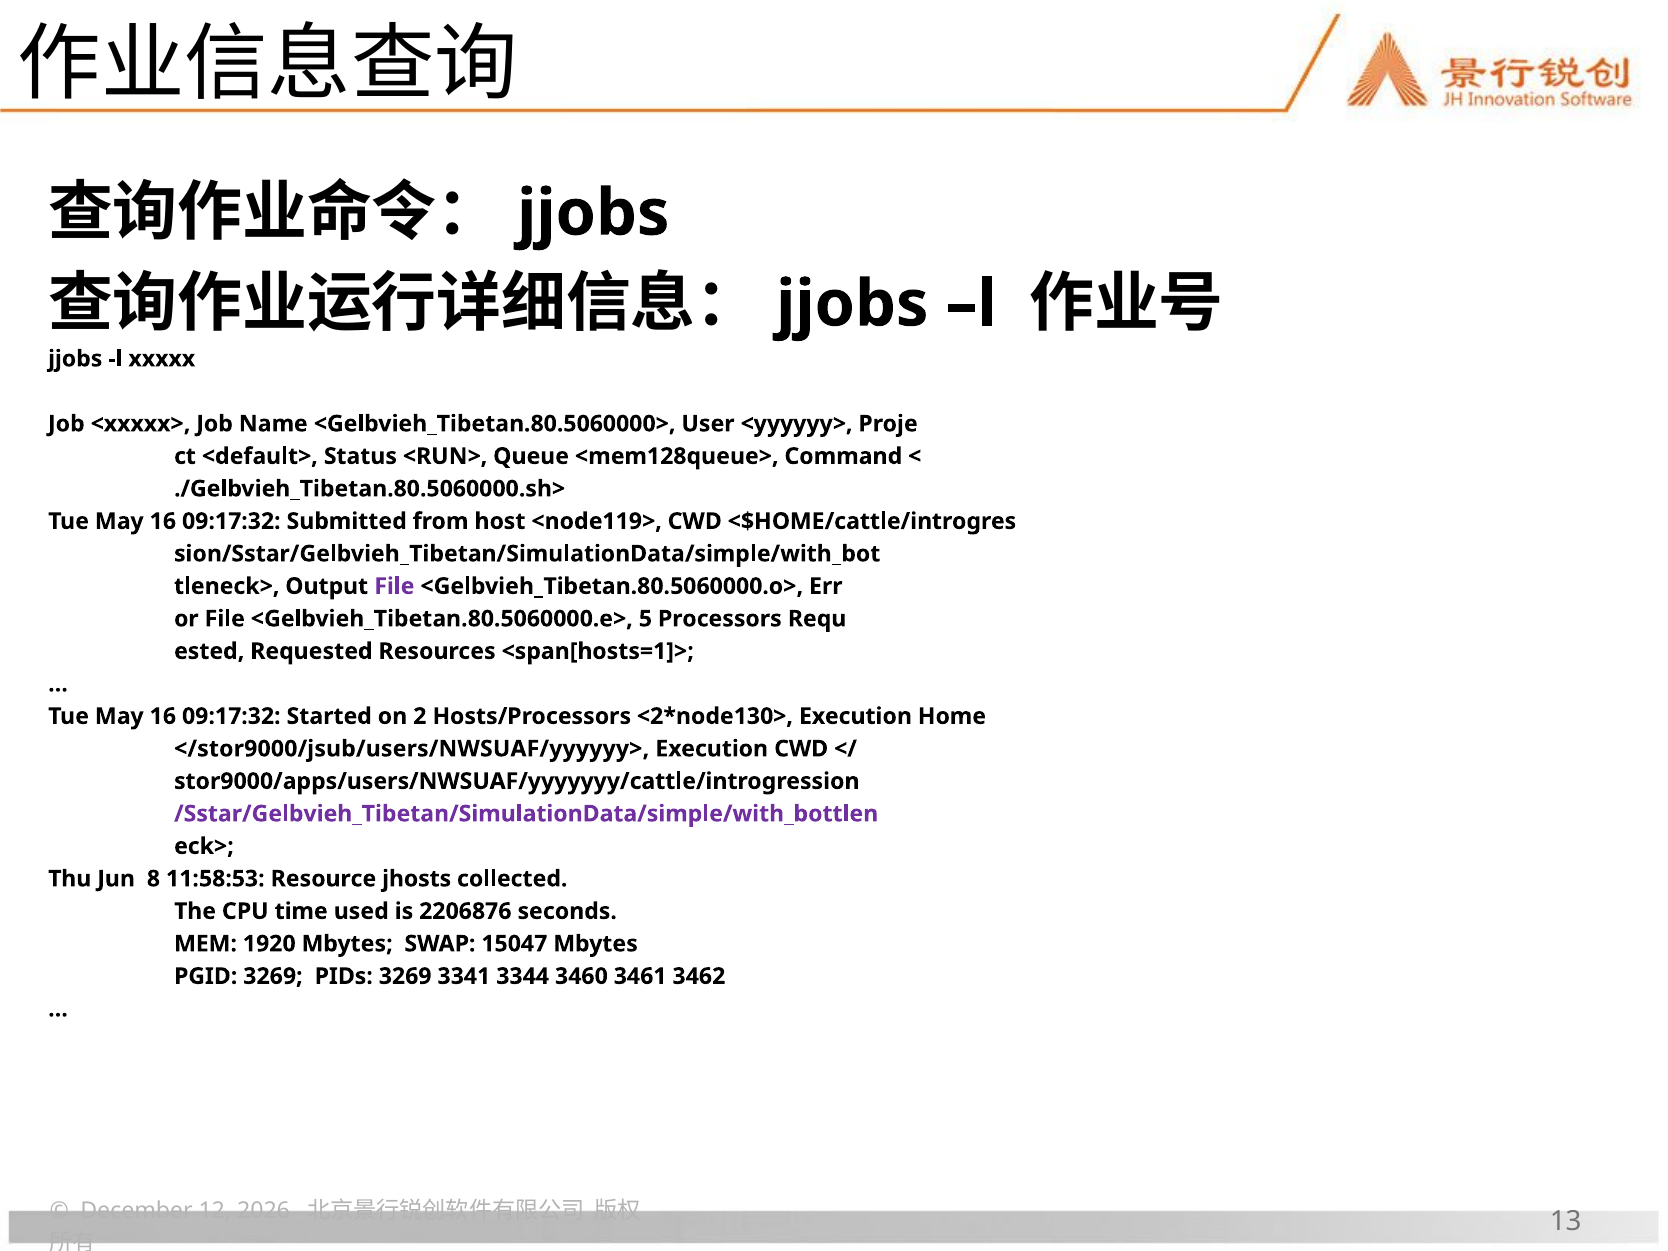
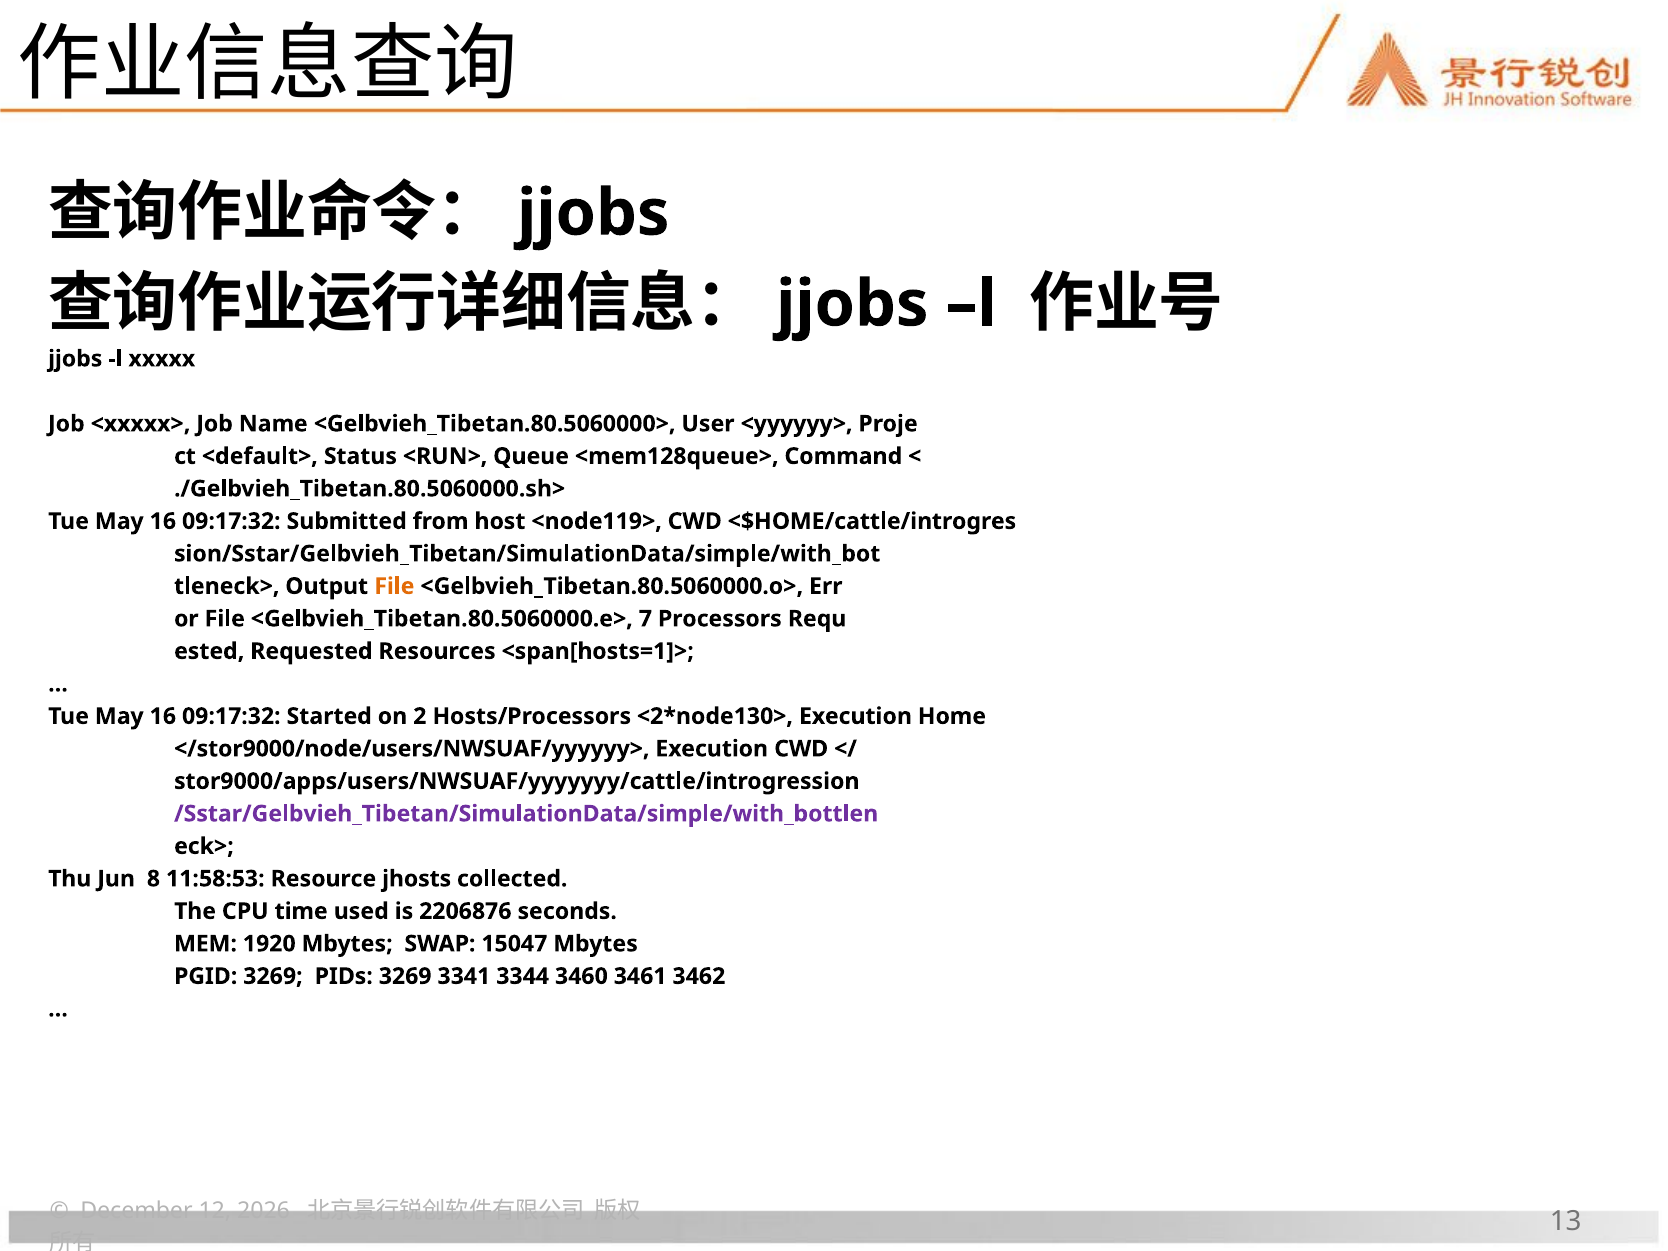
File colour: purple -> orange (394, 586)
5: 5 -> 7 (645, 619)
</stor9000/jsub/users/NWSUAF/yyyyyy>: </stor9000/jsub/users/NWSUAF/yyyyyy> -> </stor9000/node/users/NWSUAF/yyyyyy> (412, 749)
